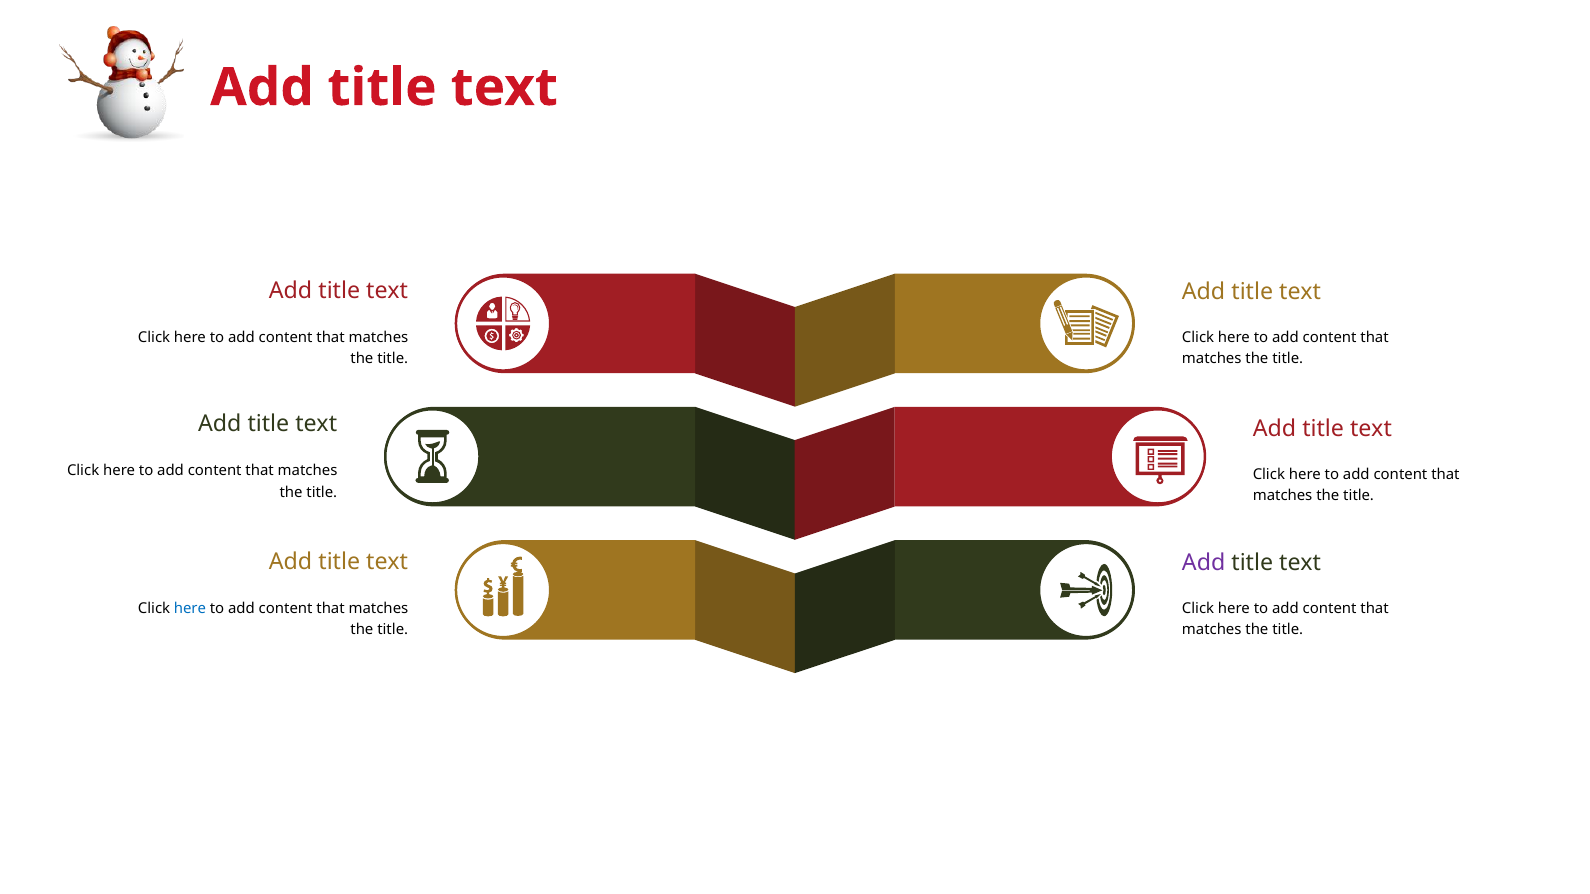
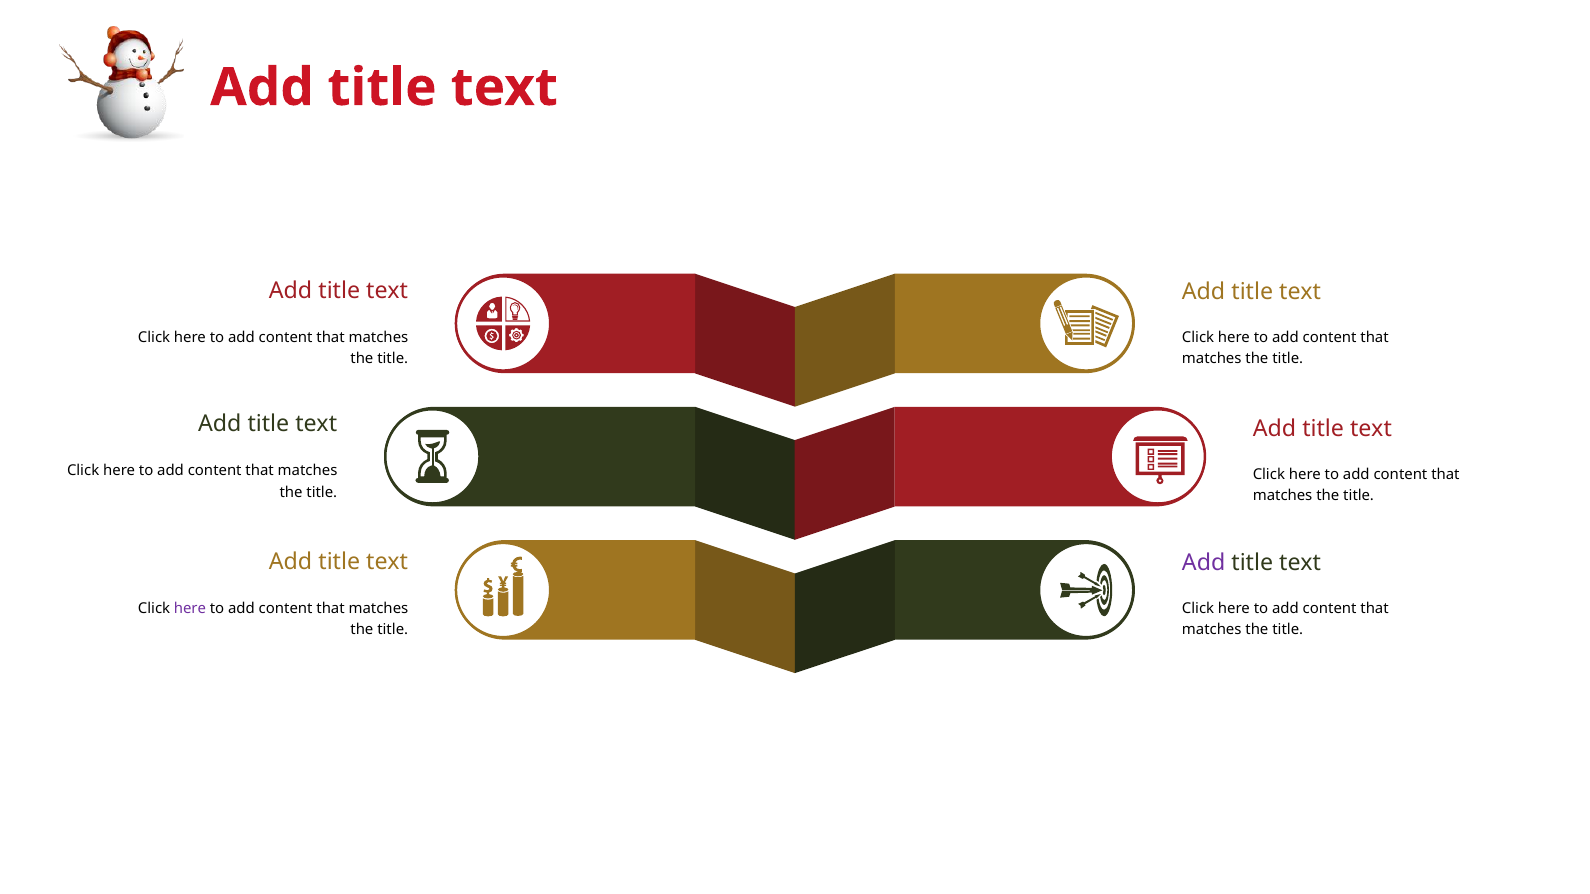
here colour: blue -> purple (190, 609)
